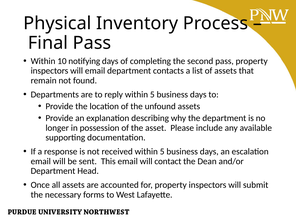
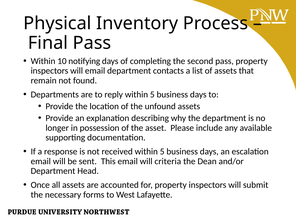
contact: contact -> criteria (168, 161)
